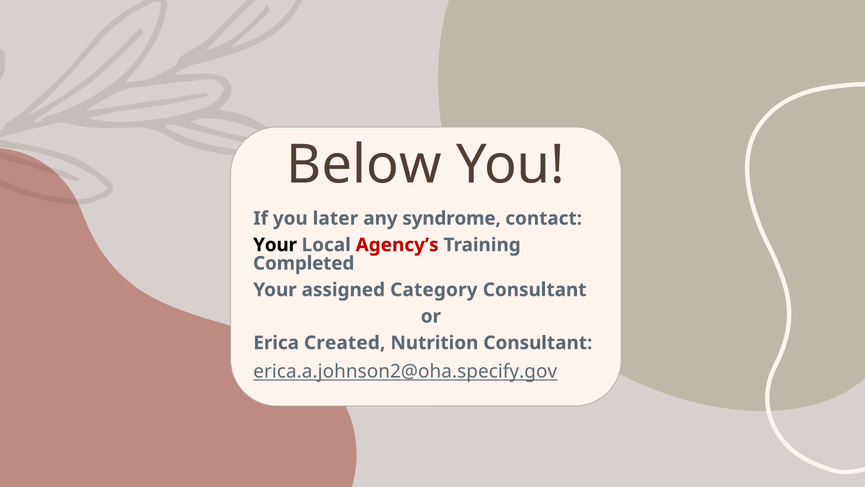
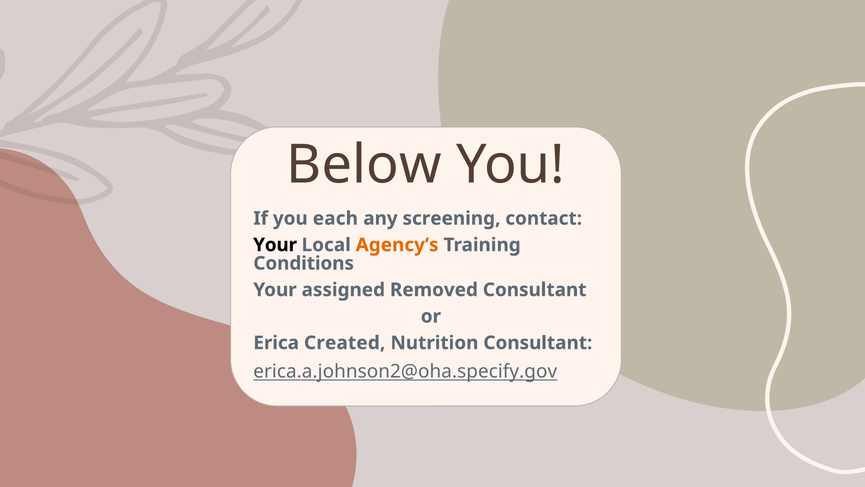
later: later -> each (335, 218)
syndrome: syndrome -> screening (452, 218)
Agency’s colour: red -> orange (397, 245)
Completed: Completed -> Conditions (304, 263)
Category: Category -> Removed (434, 290)
